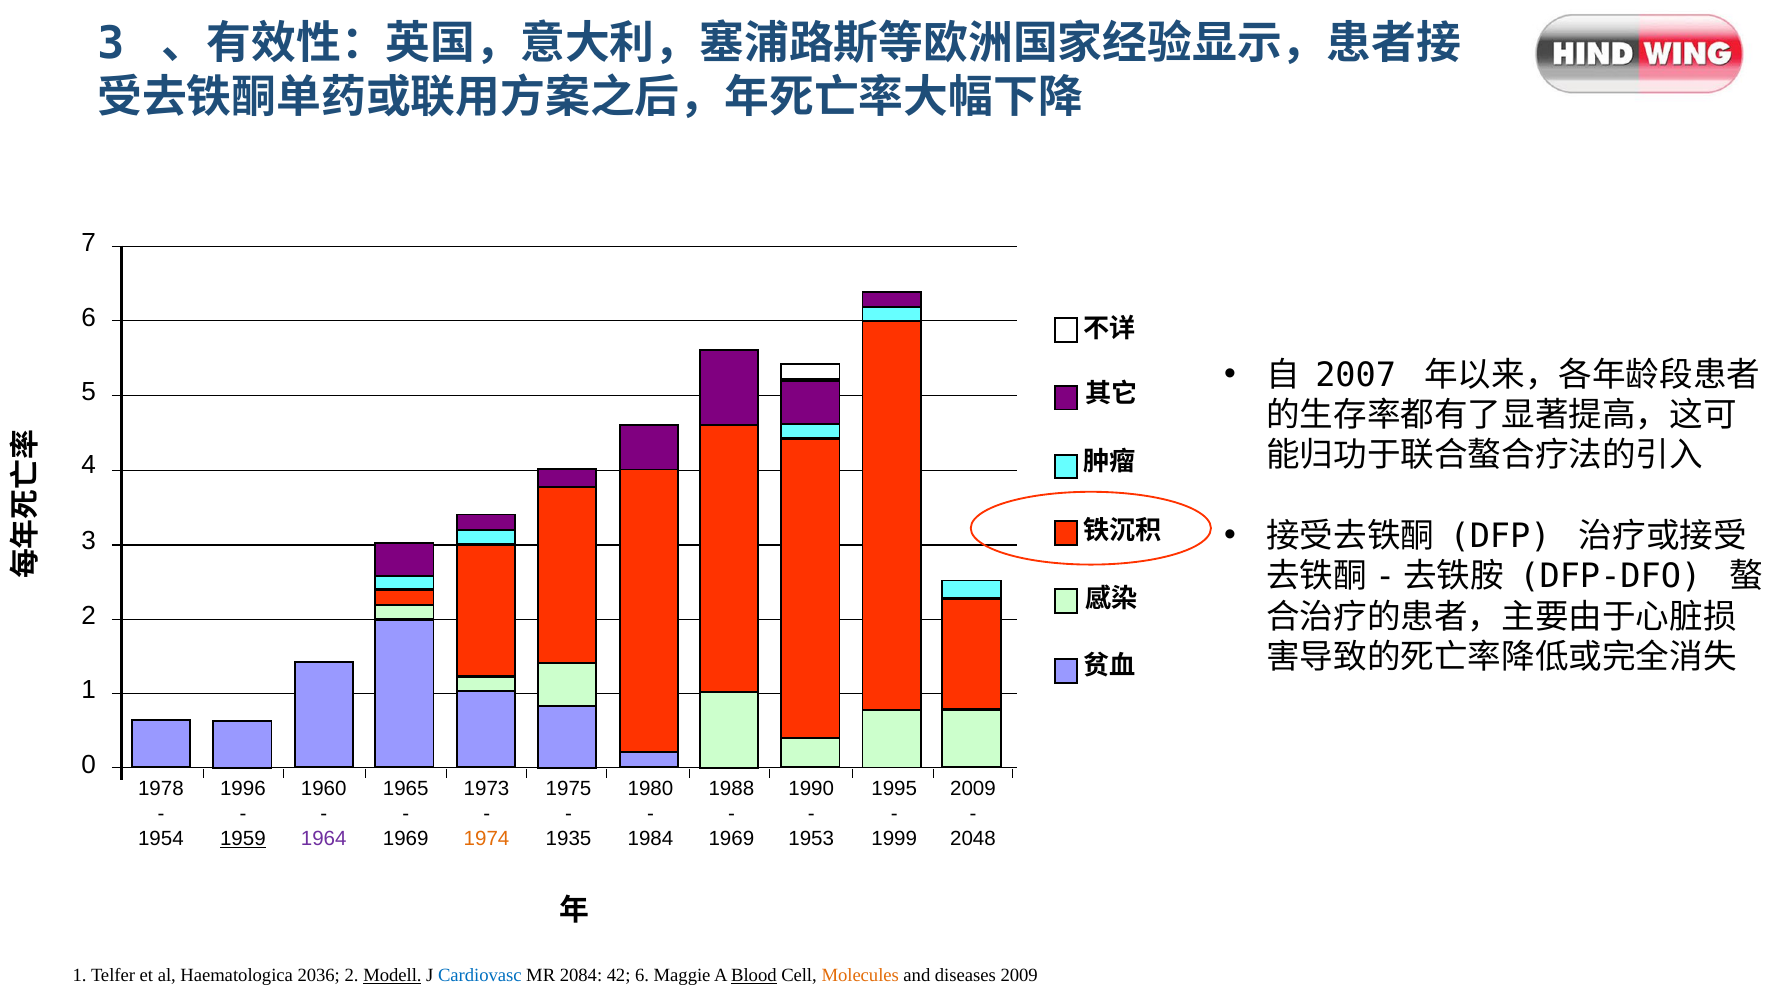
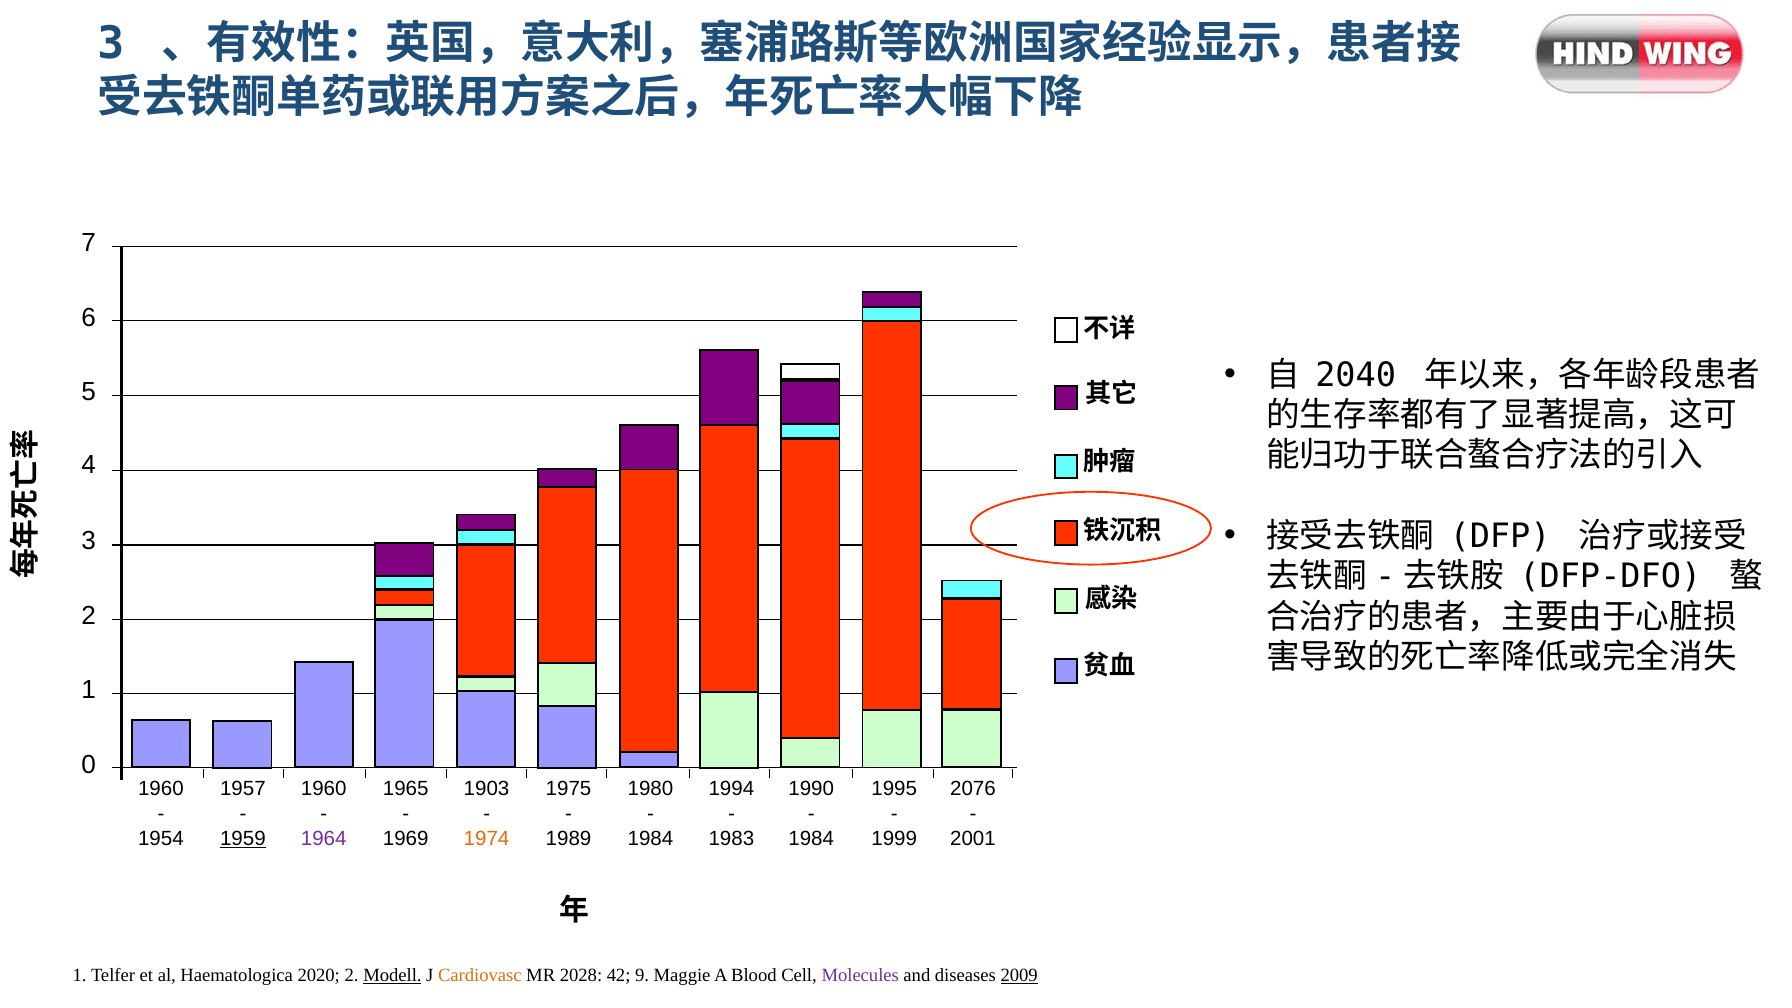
2007: 2007 -> 2040 (1356, 375)
1978: 1978 -> 1960 (161, 789)
1996: 1996 -> 1957 (243, 789)
1973: 1973 -> 1903 (487, 789)
1988: 1988 -> 1994 (731, 789)
2009: 2009 -> 2076 (973, 789)
1935: 1935 -> 1989 (569, 838)
1969: 1969 -> 1983 (731, 838)
1953: 1953 -> 1984 (811, 838)
2048: 2048 -> 2001 (973, 838)
2036: 2036 -> 2020 (319, 976)
Cardiovasc colour: blue -> orange (480, 976)
2084: 2084 -> 2028 (581, 976)
42 6: 6 -> 9 (642, 976)
Blood underline: present -> none (754, 976)
Molecules colour: orange -> purple (860, 976)
2009 underline: none -> present (1019, 976)
